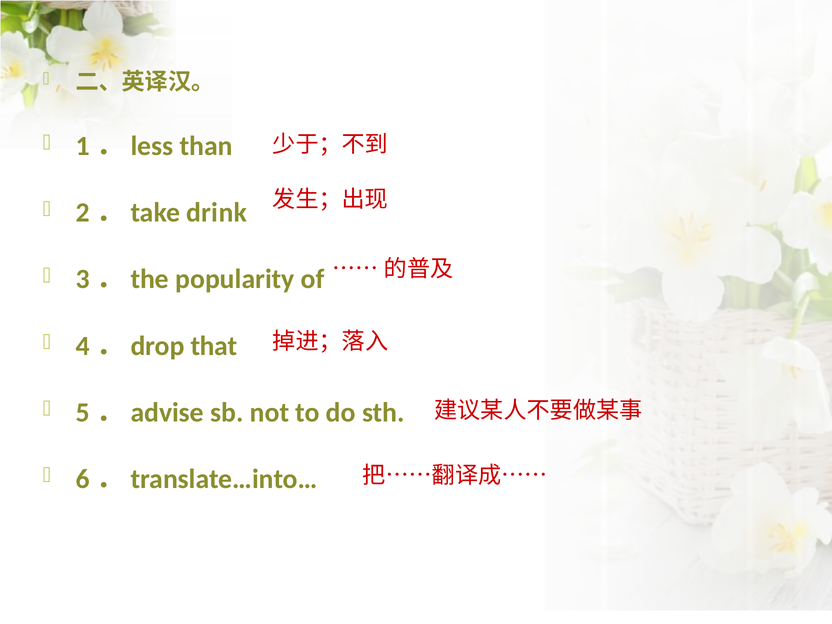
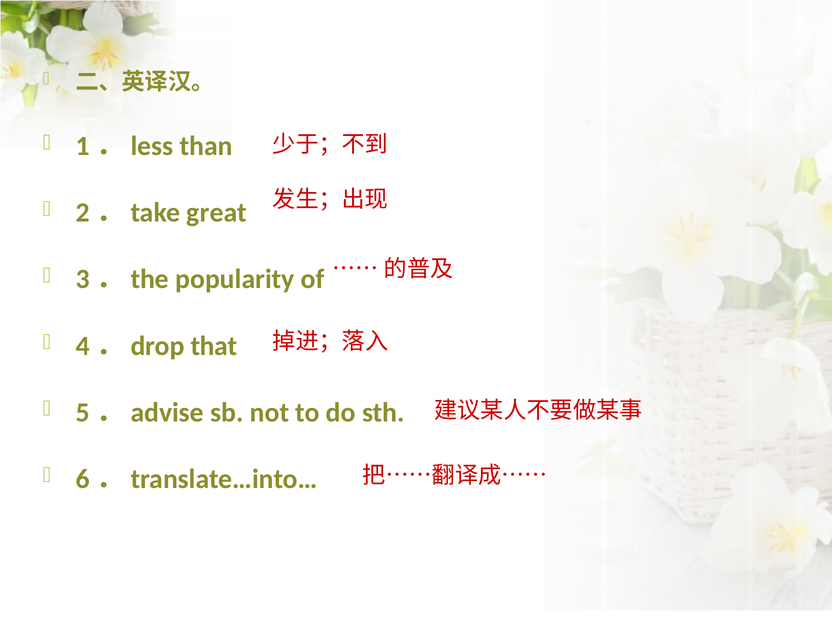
drink: drink -> great (217, 213)
